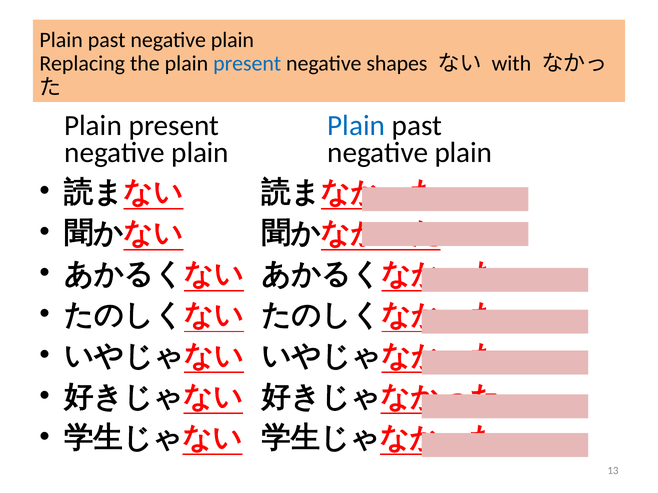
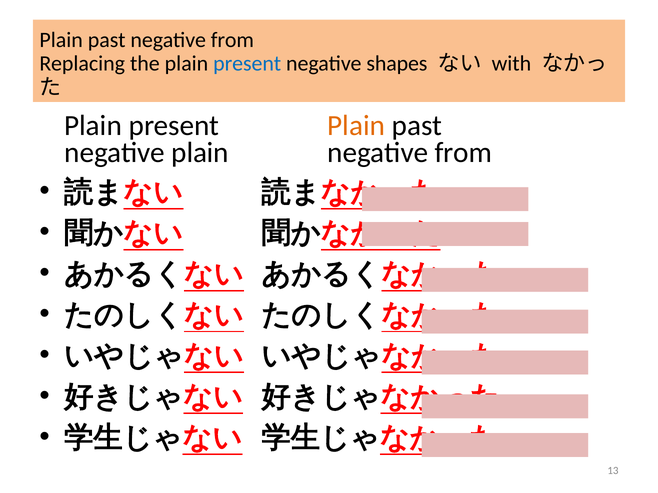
plain: plain -> from (232, 40)
Plain colour: blue -> orange (356, 126)
plain: plain -> from (463, 153)
